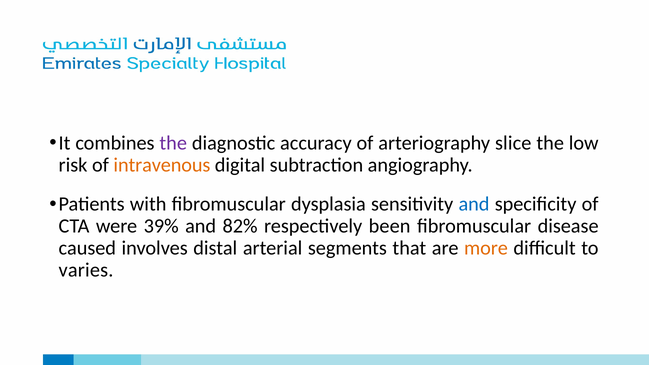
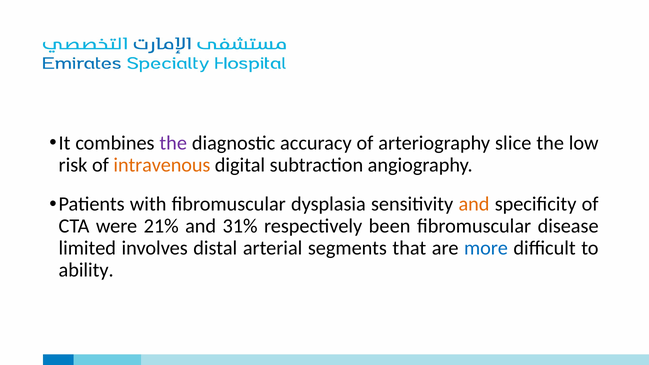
and colour: blue -> orange (474, 204)
39%: 39% -> 21% (161, 226)
82%: 82% -> 31% (240, 226)
caused: caused -> limited (87, 248)
more colour: orange -> blue (486, 248)
varies: varies -> ability (86, 270)
